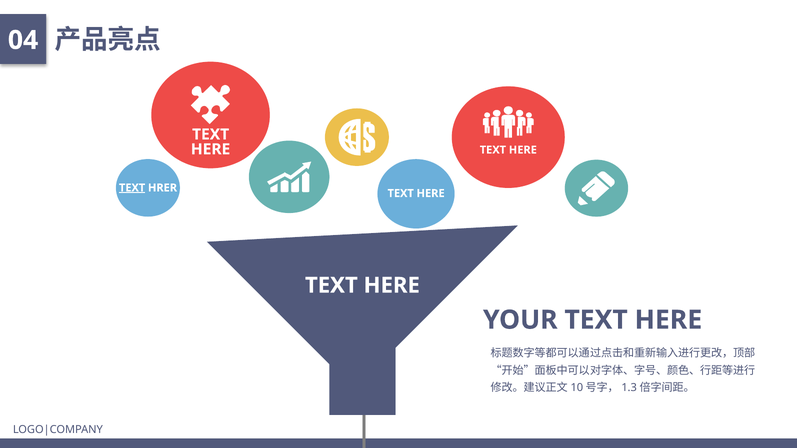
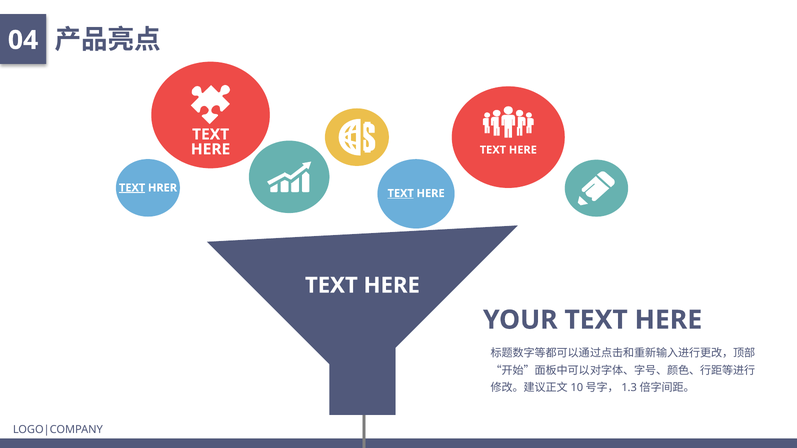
TEXT underline: none -> present (401, 193)
